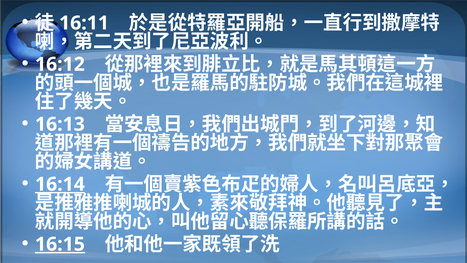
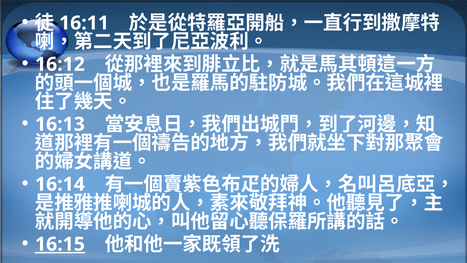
16:14 underline: present -> none (60, 184)
